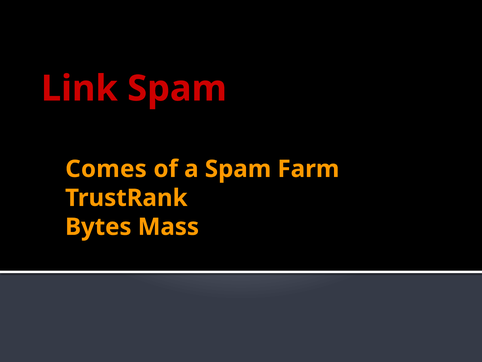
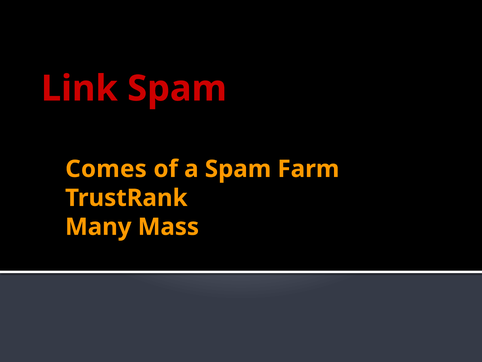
Bytes: Bytes -> Many (98, 227)
